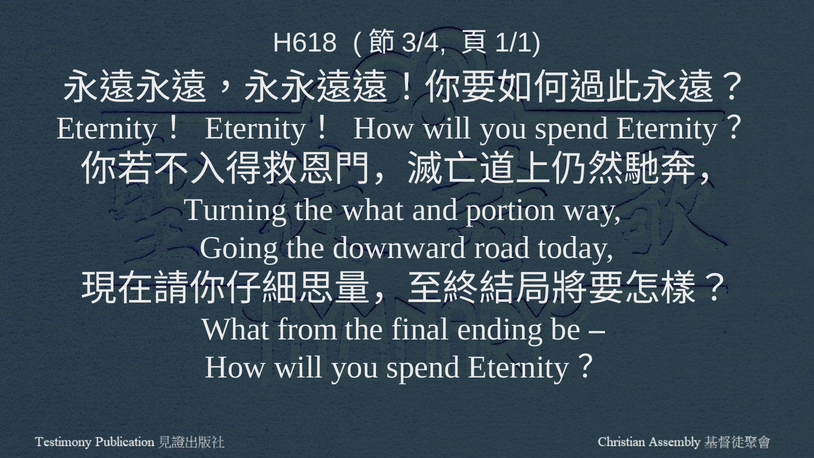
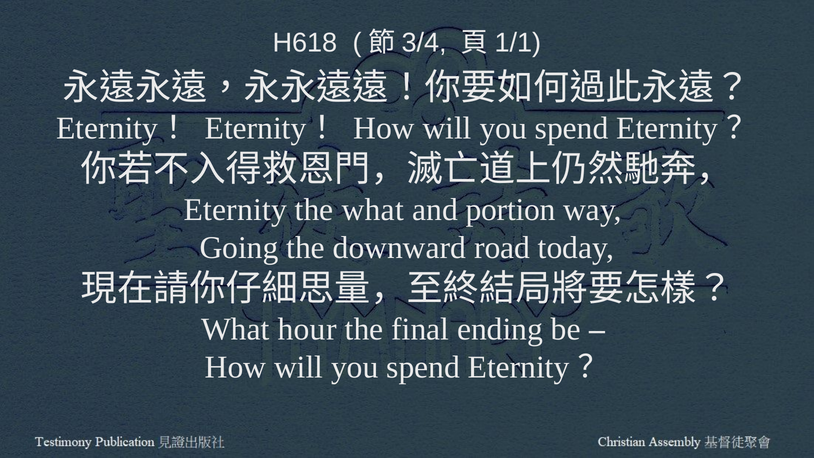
Turning: Turning -> Eternity (235, 210)
from: from -> hour (307, 329)
